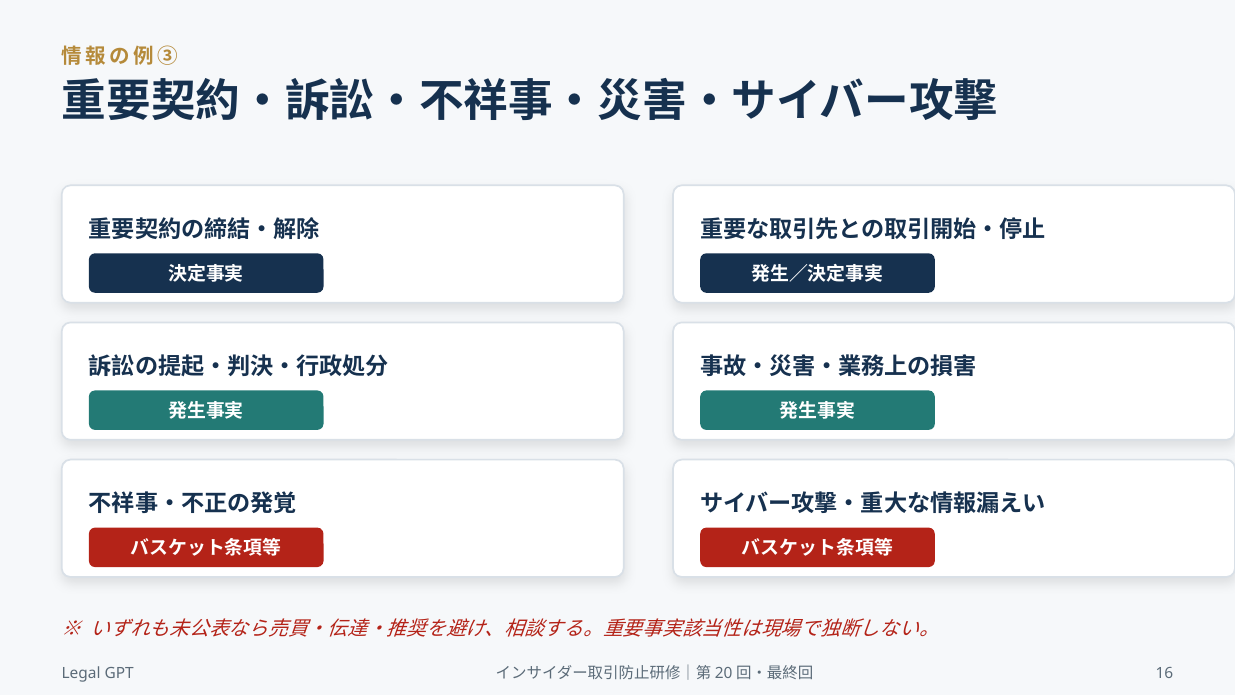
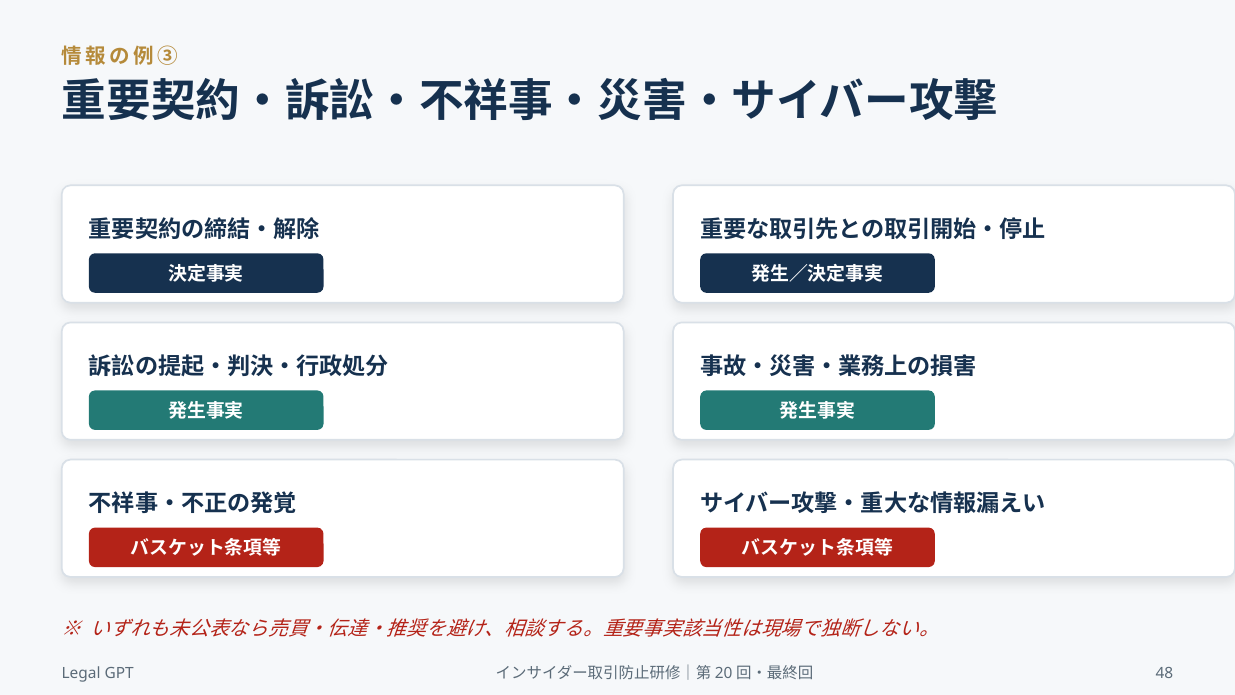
16: 16 -> 48 (1164, 674)
